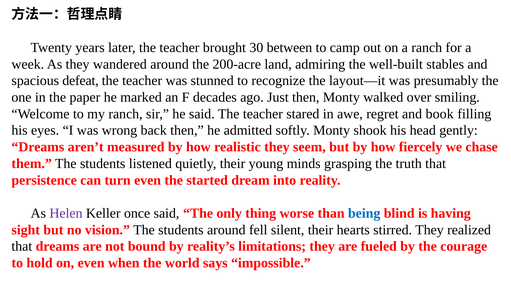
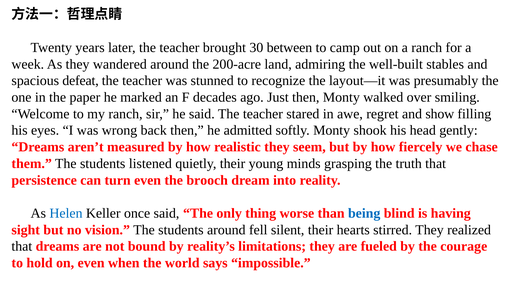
book: book -> show (440, 114)
started: started -> brooch (207, 180)
Helen colour: purple -> blue (66, 214)
